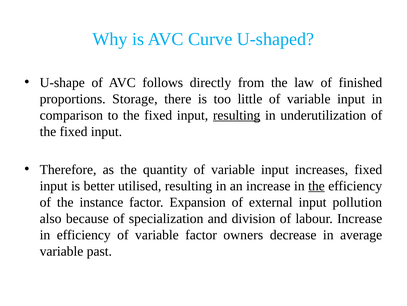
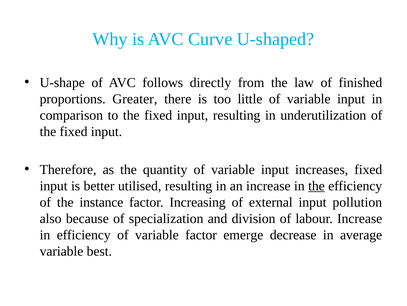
Storage: Storage -> Greater (135, 99)
resulting underline: present -> none (237, 115)
Expansion: Expansion -> Increasing (198, 202)
owners: owners -> emerge (243, 234)
past: past -> best (99, 251)
